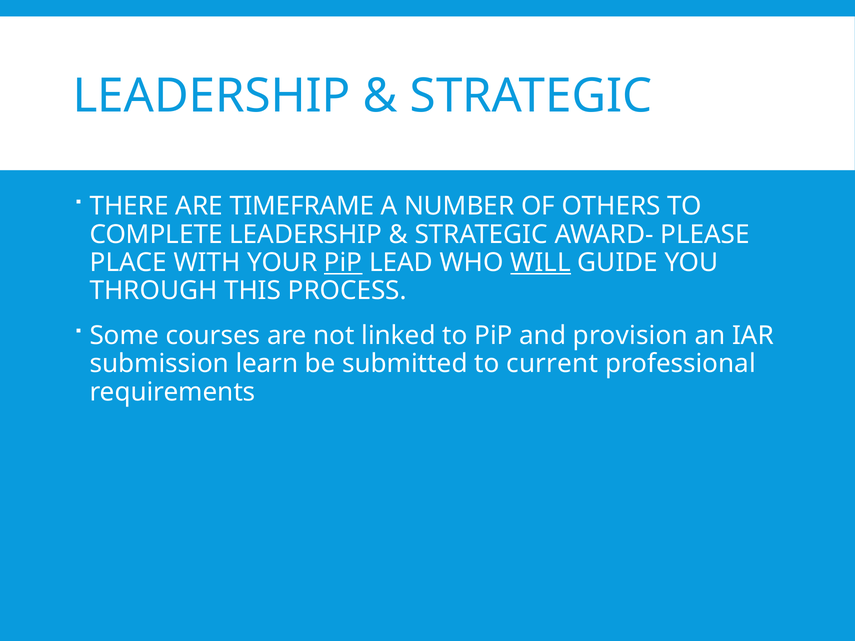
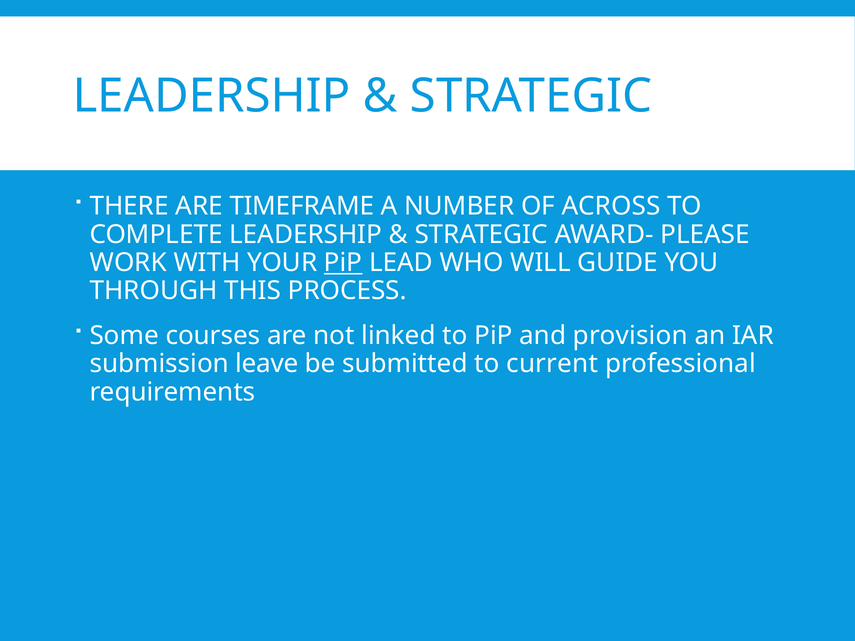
OTHERS: OTHERS -> ACROSS (611, 206)
PLACE: PLACE -> WORK (128, 263)
WILL underline: present -> none (541, 263)
learn: learn -> leave (267, 364)
